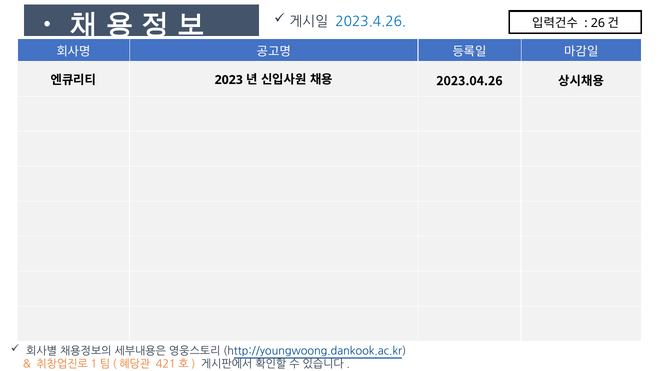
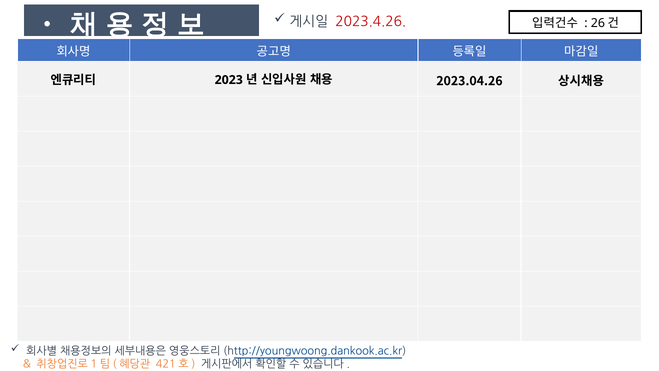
2023.4.26 colour: blue -> red (371, 22)
